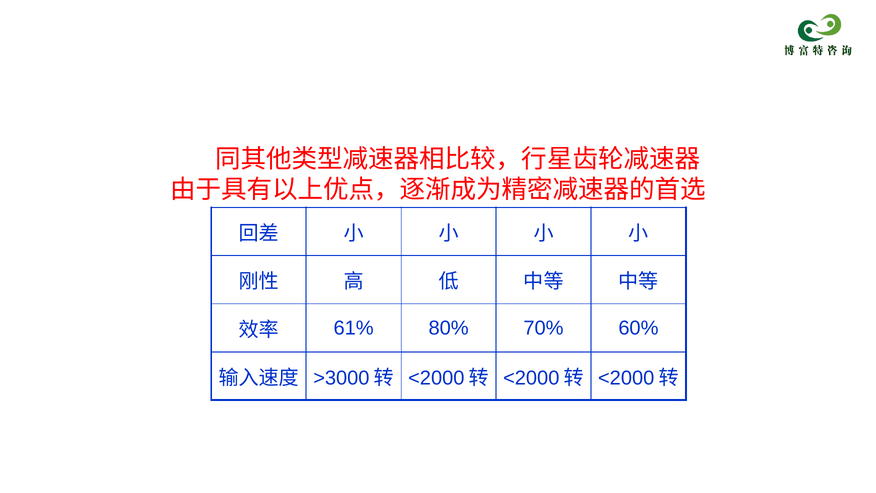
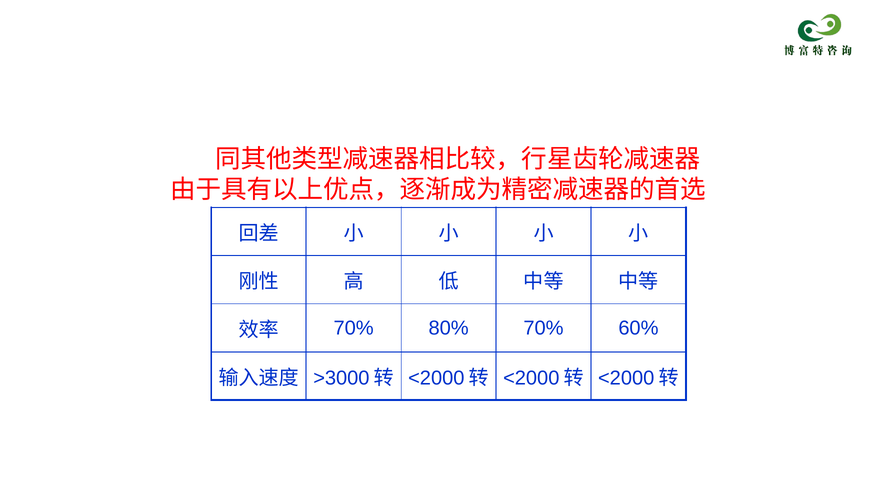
61%: 61% -> 70% (354, 328)
